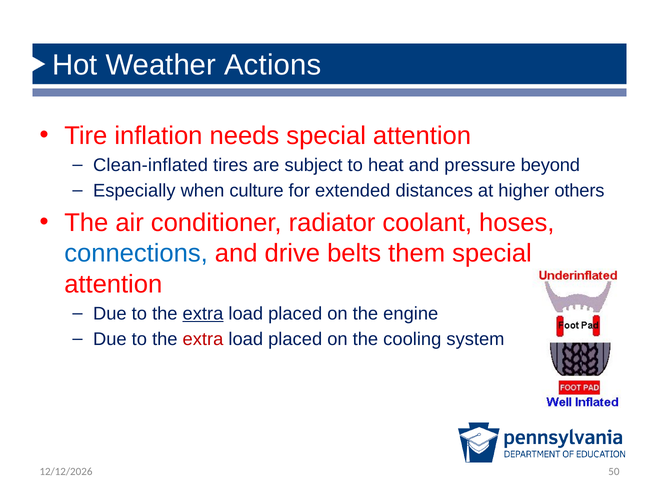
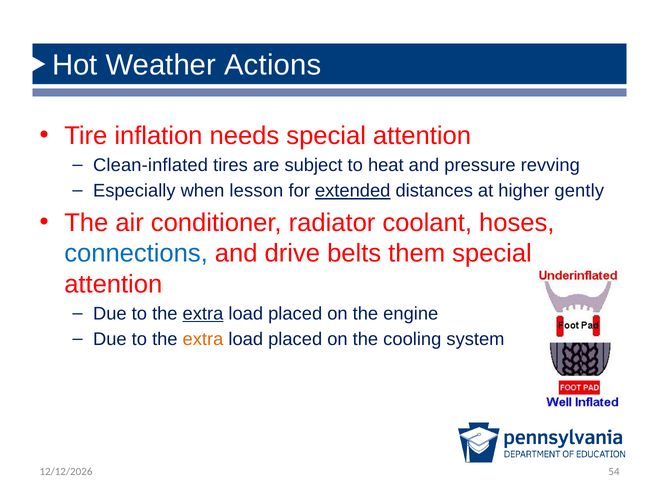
beyond: beyond -> revving (550, 165)
culture: culture -> lesson (256, 191)
extended underline: none -> present (353, 191)
others: others -> gently (579, 191)
extra colour: red -> orange (203, 339)
50: 50 -> 54 (614, 472)
